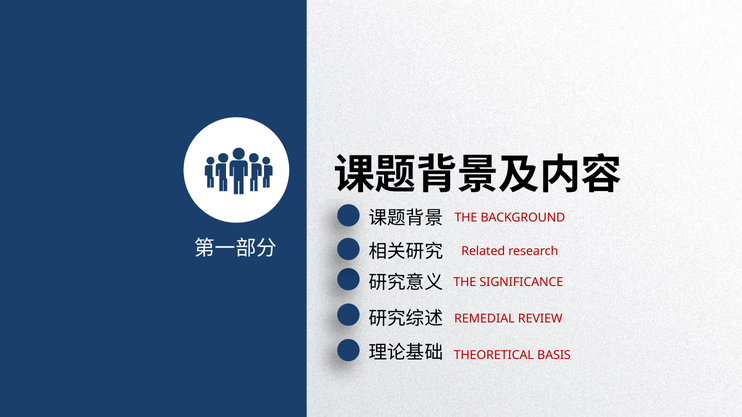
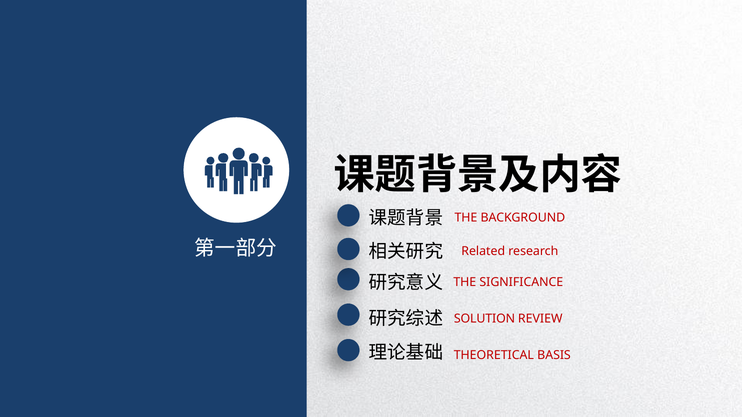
REMEDIAL: REMEDIAL -> SOLUTION (485, 319)
